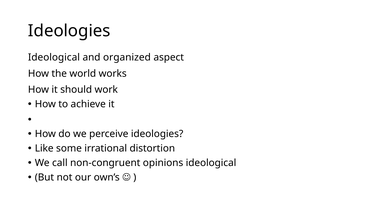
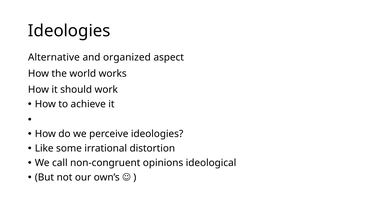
Ideological: Ideological -> Alternative (54, 58)
